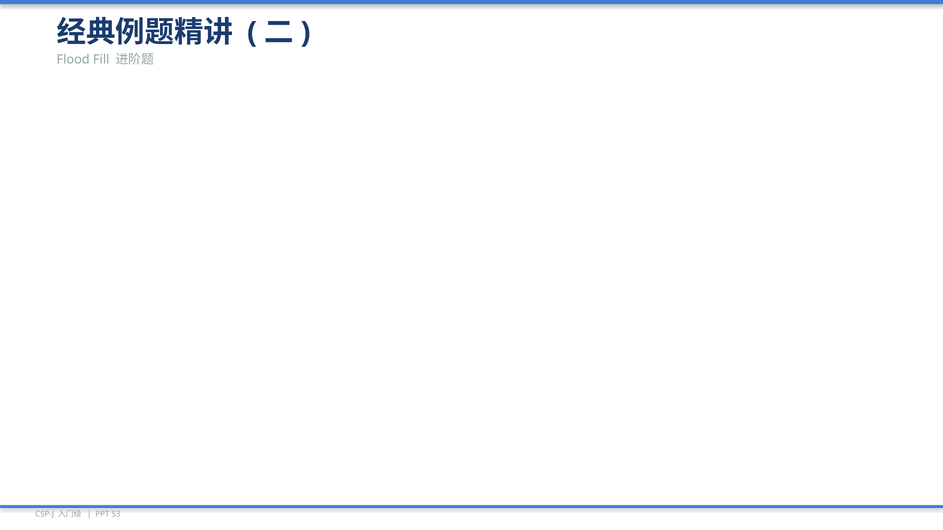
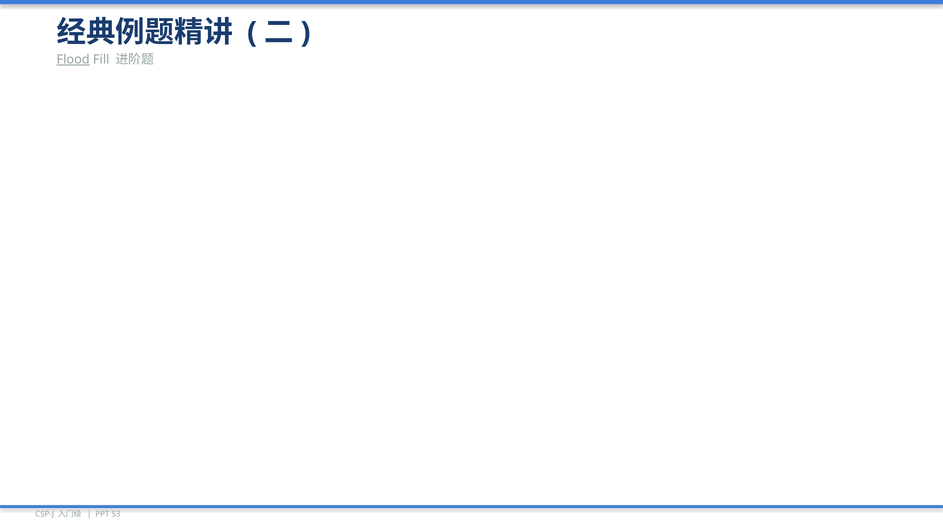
Flood underline: none -> present (73, 59)
